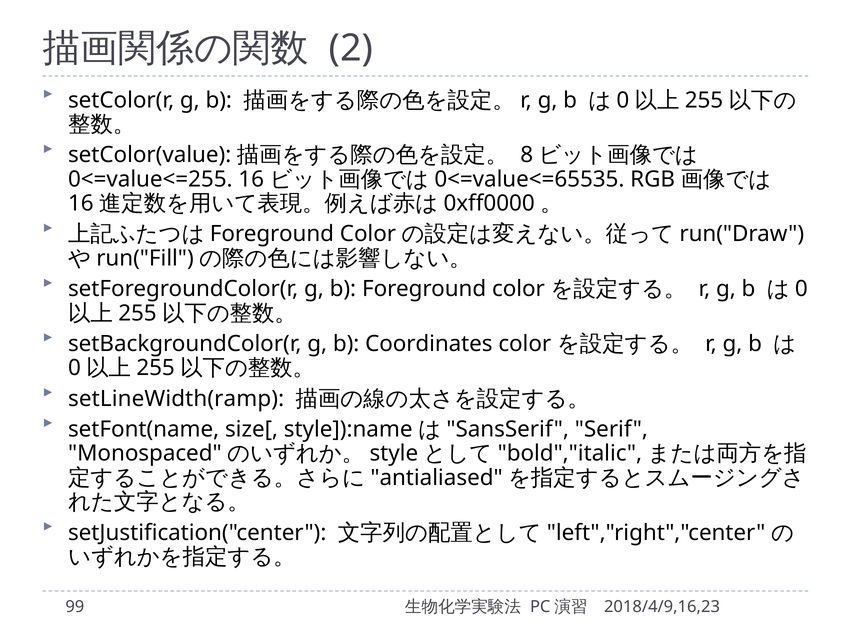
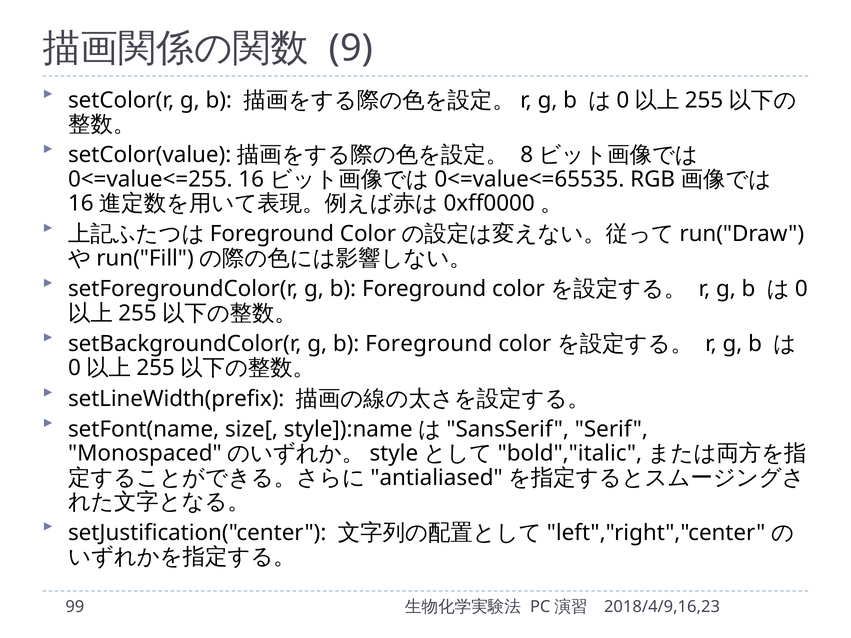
2: 2 -> 9 (351, 49)
setBackgroundColor(r g b Coordinates: Coordinates -> Foreground (429, 344)
setLineWidth(ramp: setLineWidth(ramp -> setLineWidth(prefix (176, 399)
